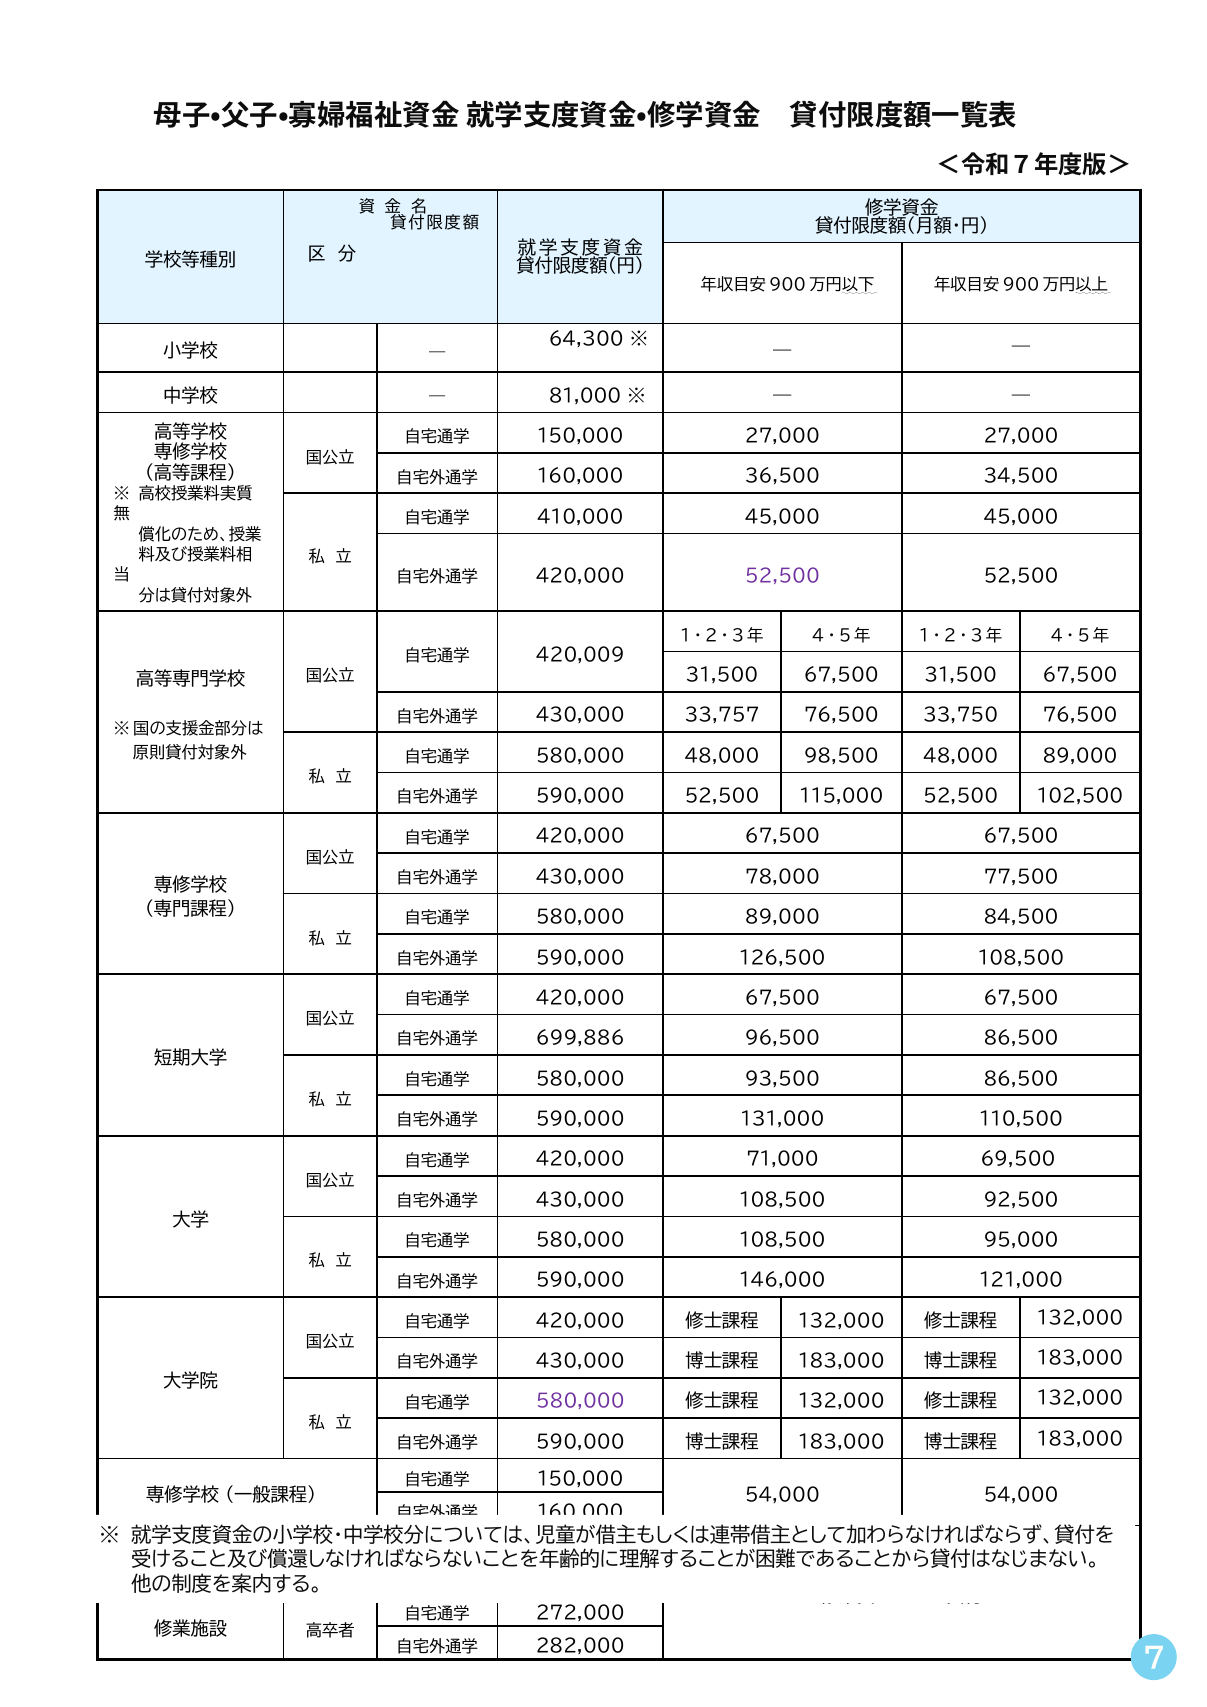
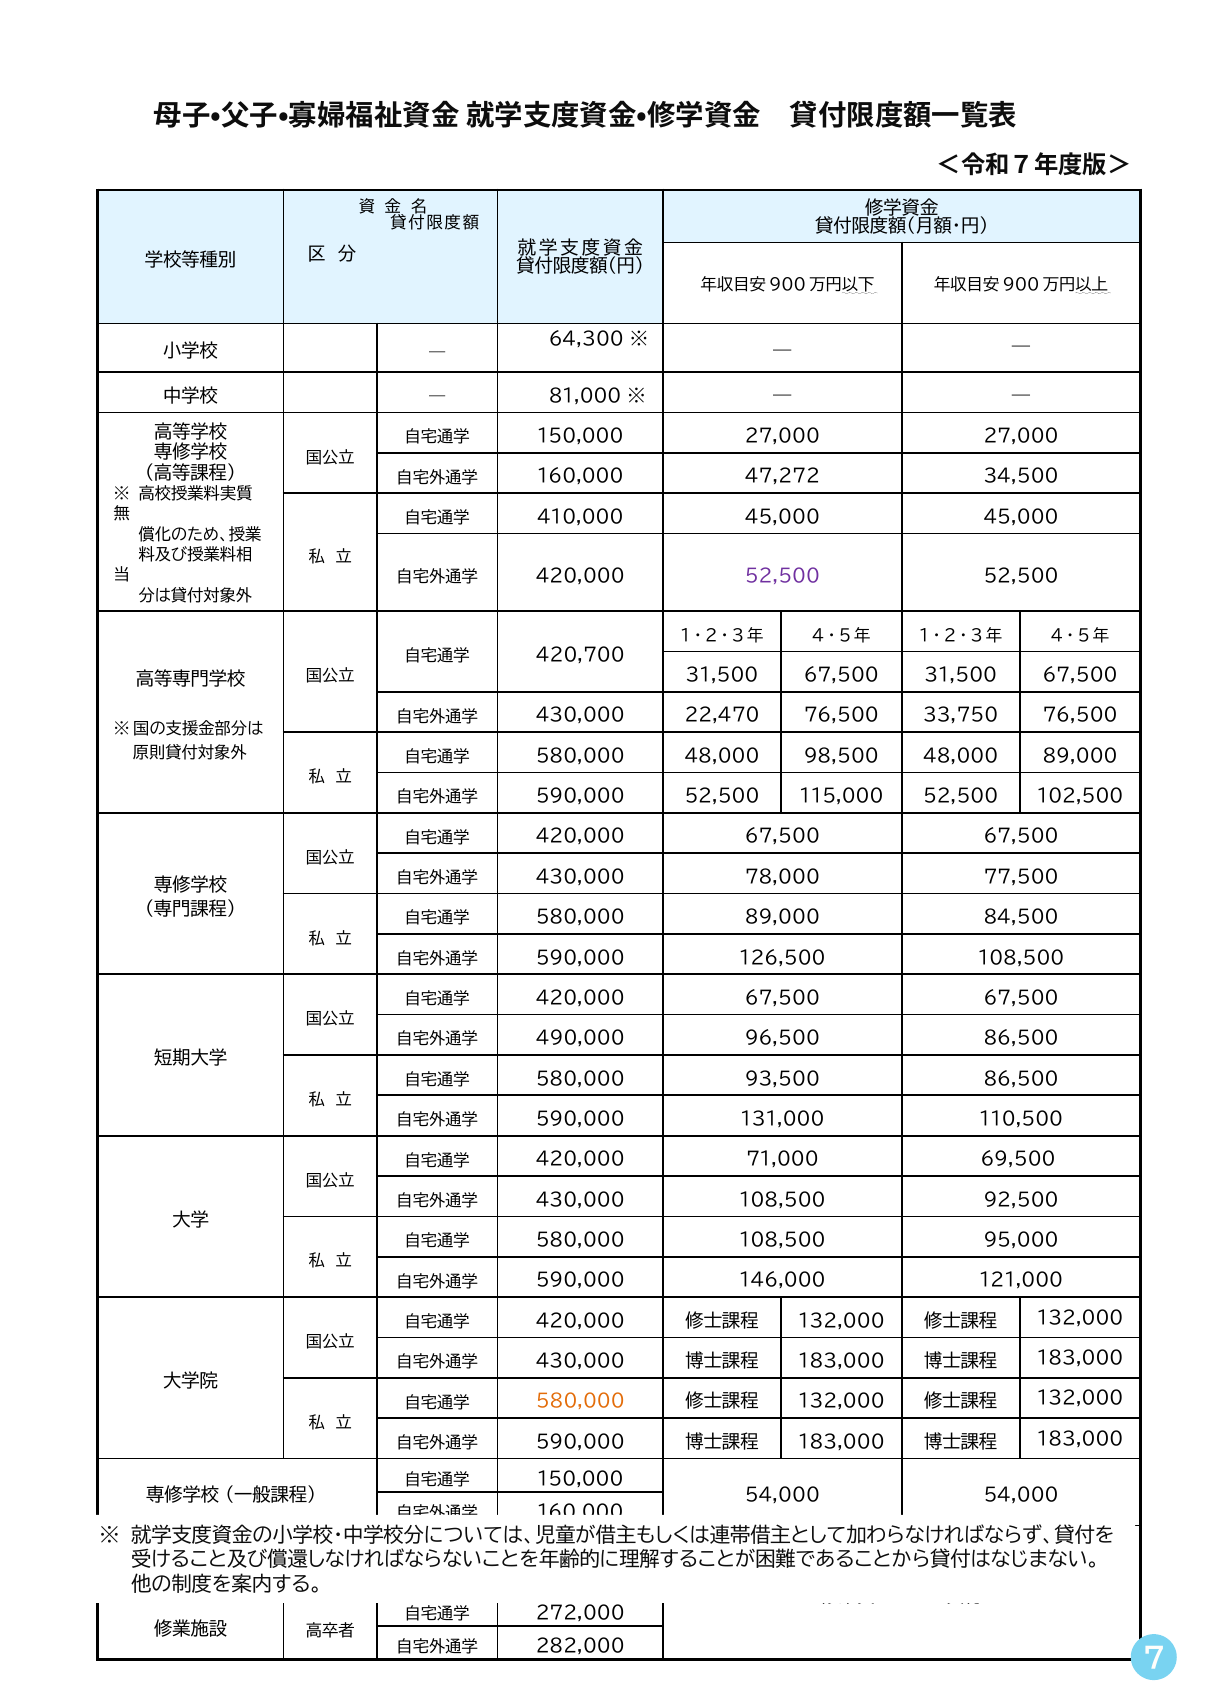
36,500: 36,500 -> 47,272 (782, 477)
420,009: 420,009 -> 420,700 (580, 655)
33,757: 33,757 -> 22,470 (722, 716)
699,886: 699,886 -> 490,000 (580, 1039)
580,000 colour: purple -> orange (580, 1402)
